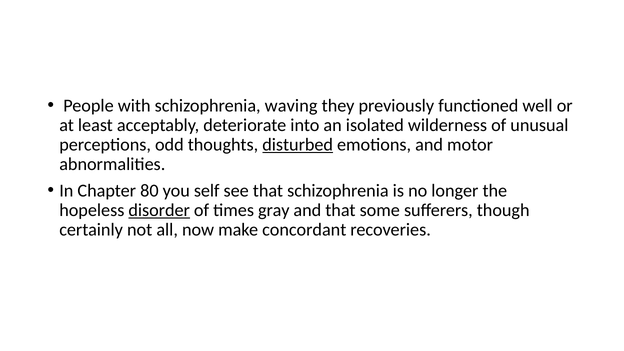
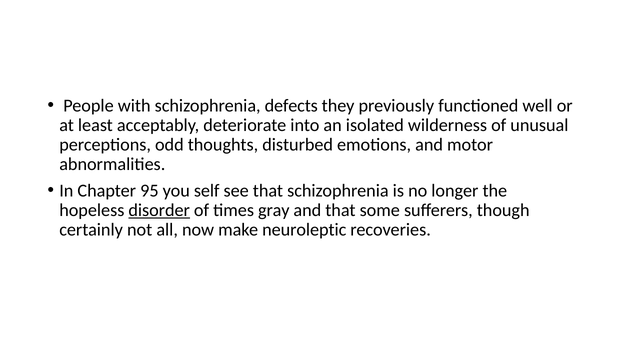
waving: waving -> defects (291, 106)
disturbed underline: present -> none (298, 145)
80: 80 -> 95 (149, 191)
concordant: concordant -> neuroleptic (304, 230)
